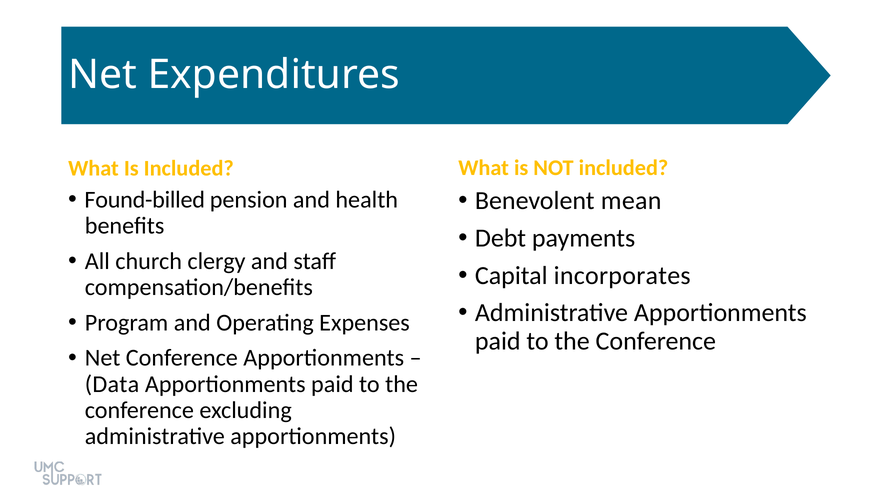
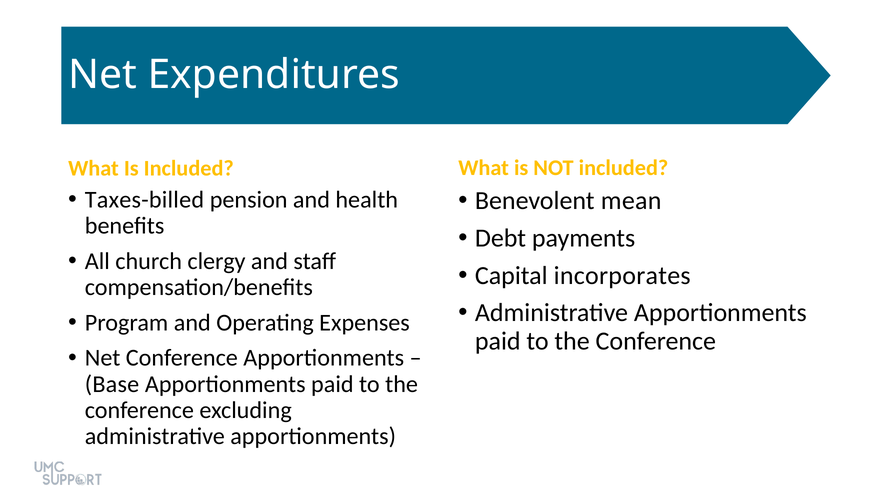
Found-billed: Found-billed -> Taxes-billed (144, 200)
Data: Data -> Base (112, 384)
